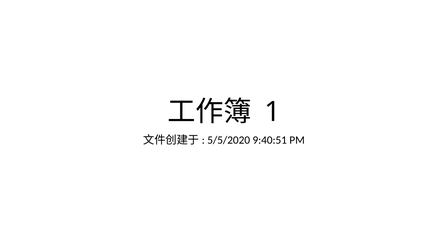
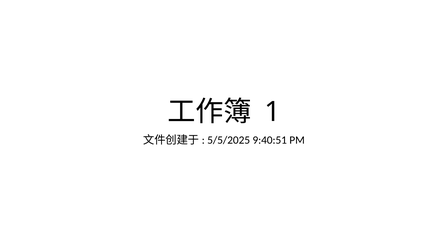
5/5/2020: 5/5/2020 -> 5/5/2025 (229, 140)
